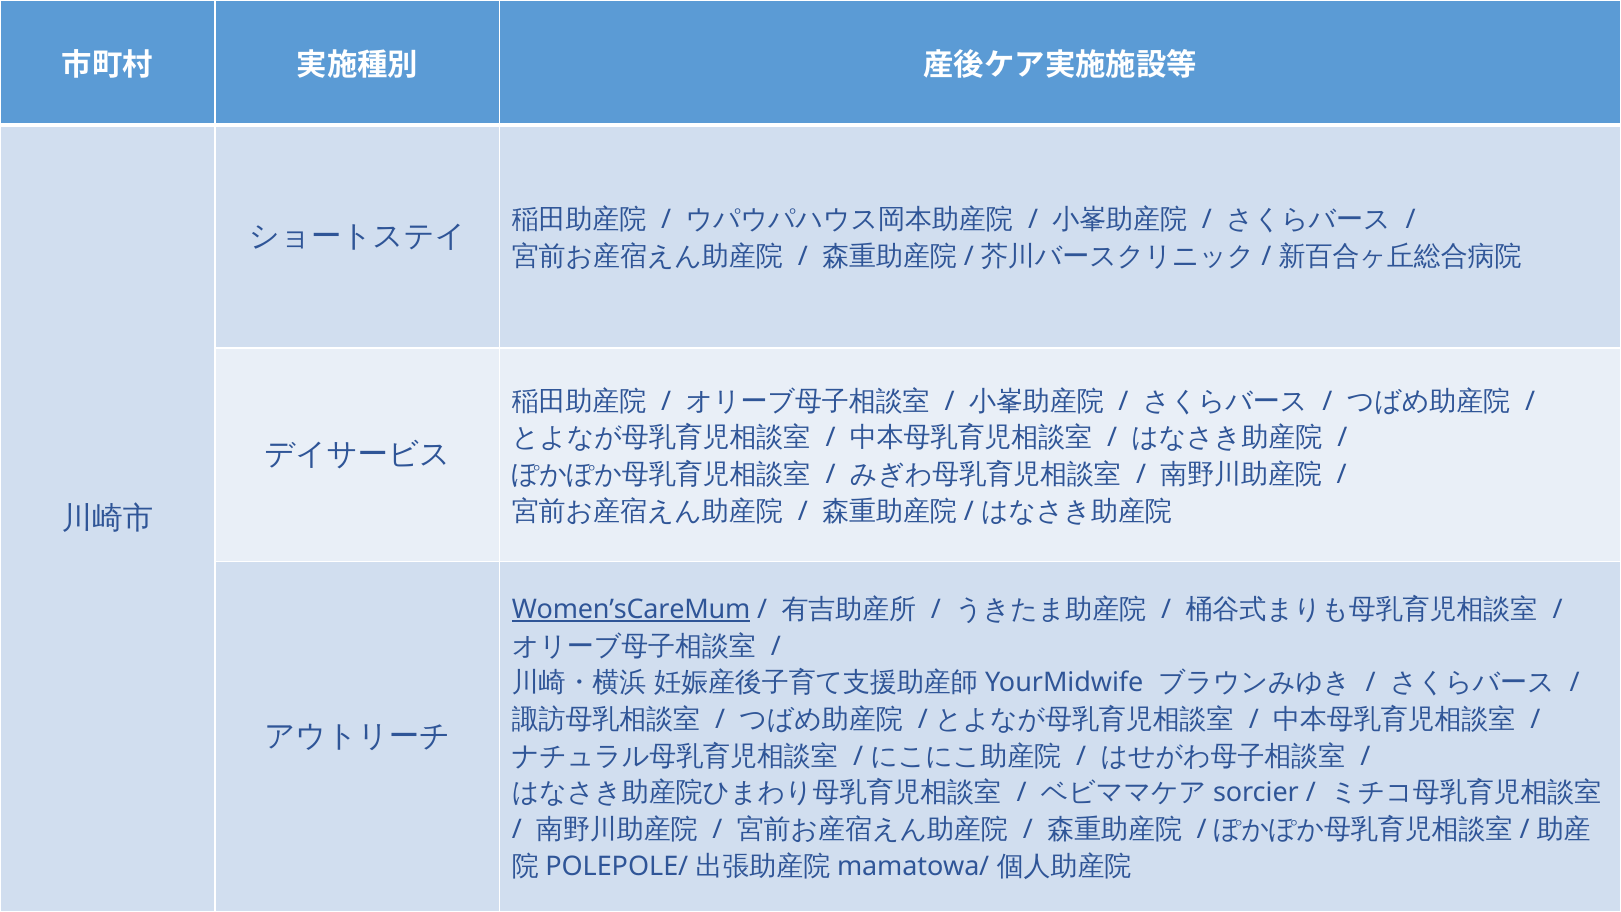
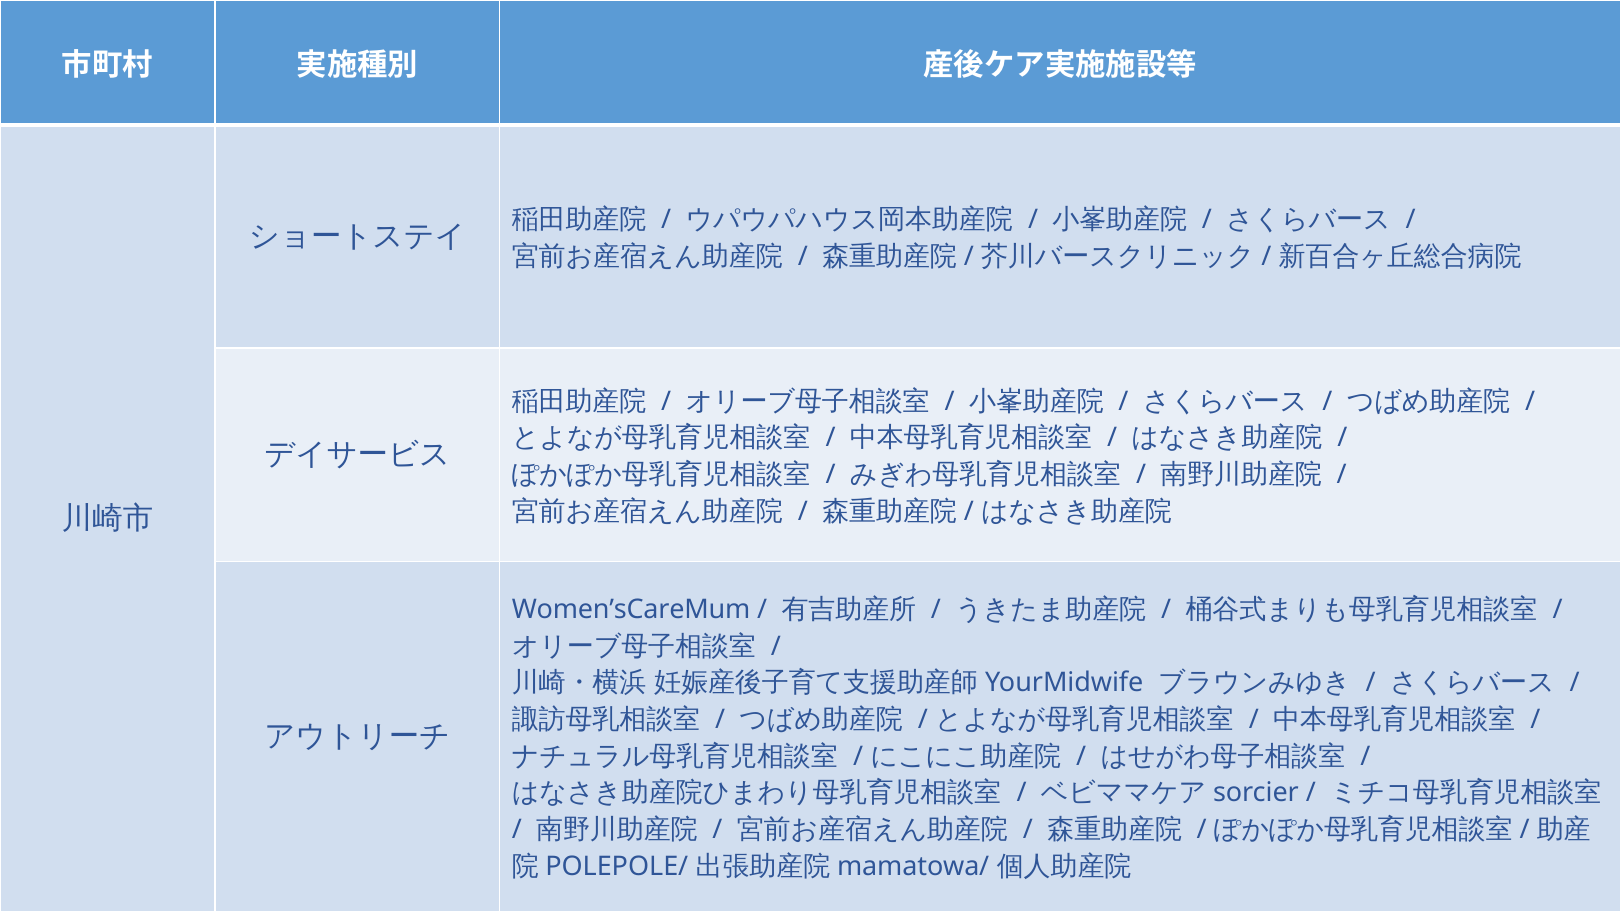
Women’sCareMum underline: present -> none (631, 610)
